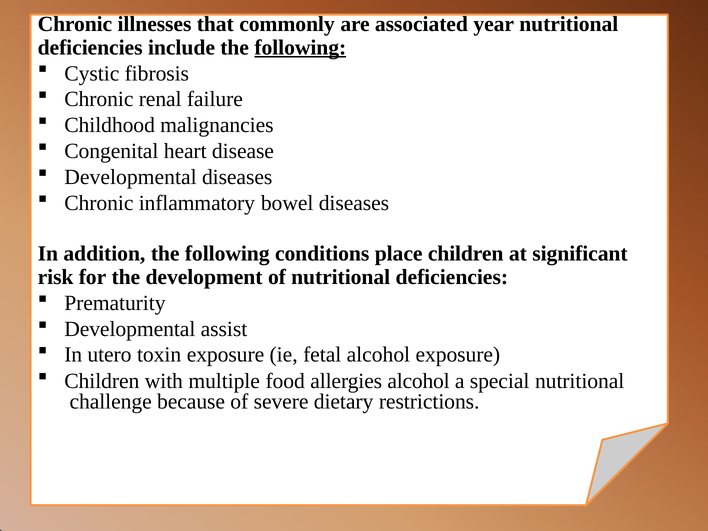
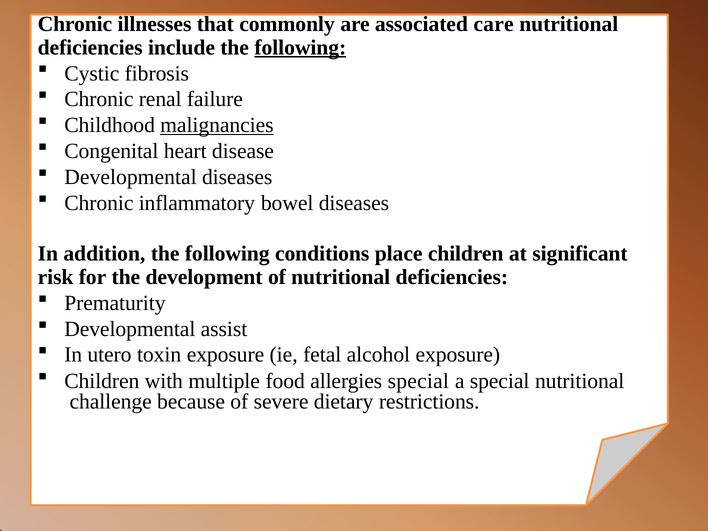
year: year -> care (494, 24)
malignancies underline: none -> present (217, 125)
allergies alcohol: alcohol -> special (418, 381)
